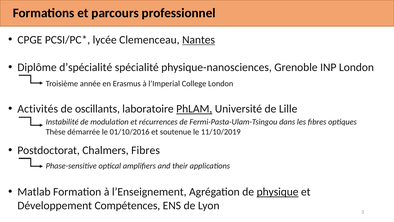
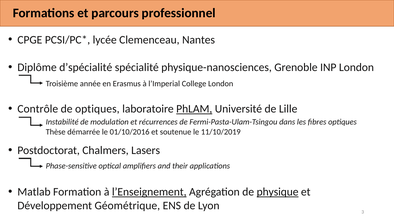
Nantes underline: present -> none (199, 40)
Activités: Activités -> Contrôle (38, 109)
de oscillants: oscillants -> optiques (97, 109)
Chalmers Fibres: Fibres -> Lasers (146, 150)
l’Enseignement underline: none -> present (149, 192)
Compétences: Compétences -> Géométrique (127, 205)
